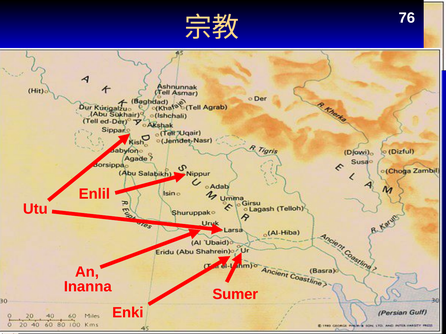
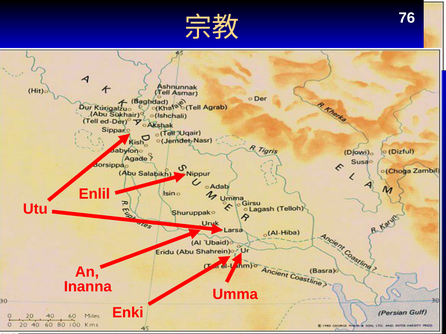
Sumer: Sumer -> Umma (235, 295)
